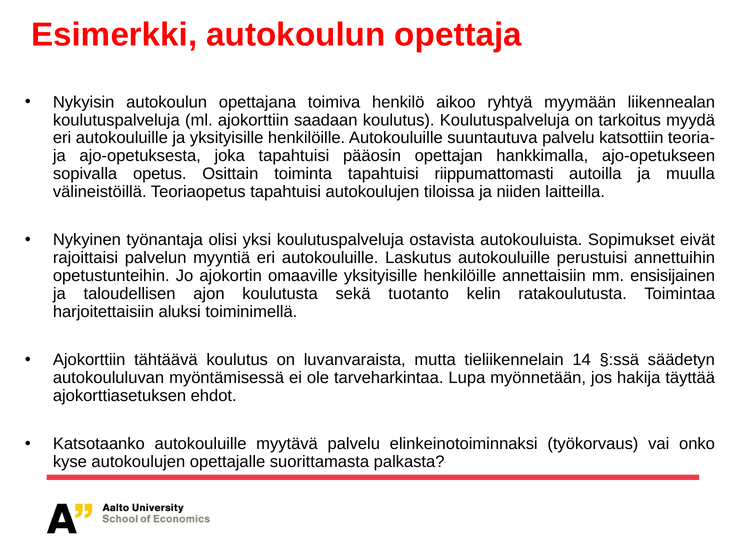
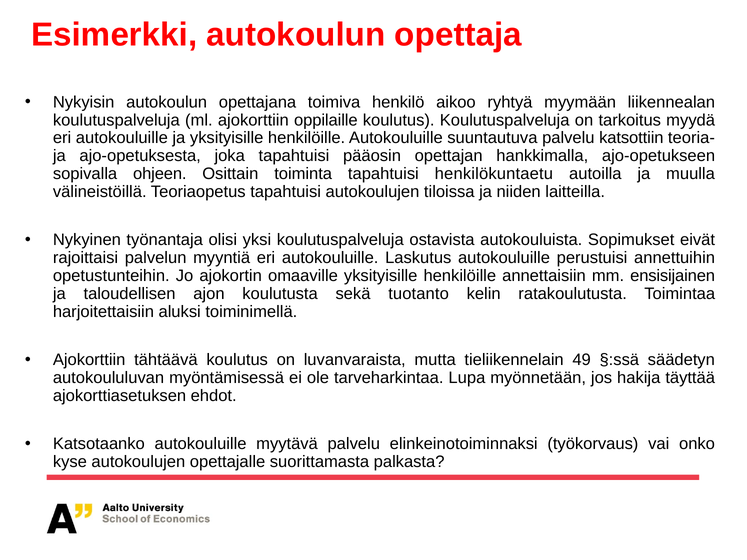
saadaan: saadaan -> oppilaille (326, 120)
opetus: opetus -> ohjeen (160, 174)
riippumattomasti: riippumattomasti -> henkilökuntaetu (494, 174)
14: 14 -> 49 (582, 360)
